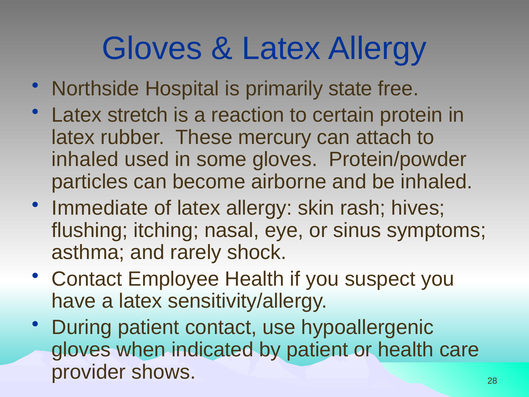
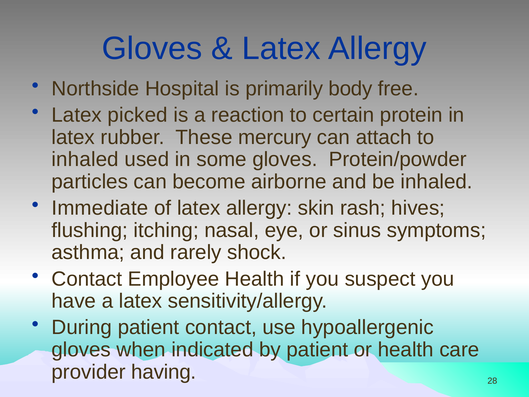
state: state -> body (350, 89)
stretch: stretch -> picked (138, 115)
shows: shows -> having (164, 372)
